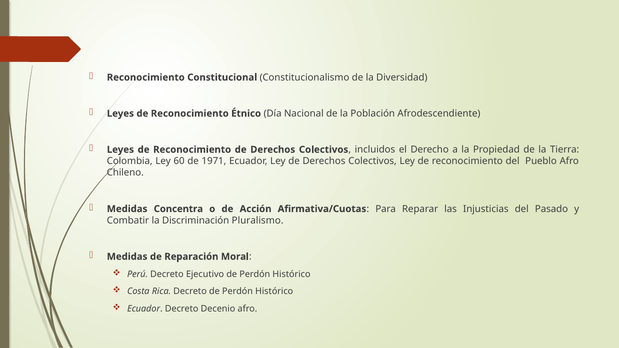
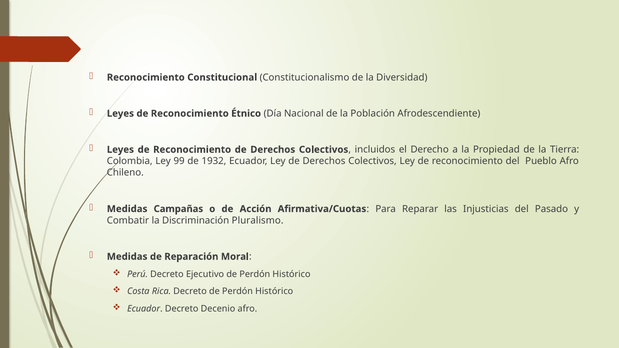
60: 60 -> 99 (179, 161)
1971: 1971 -> 1932 (214, 161)
Concentra: Concentra -> Campañas (178, 209)
